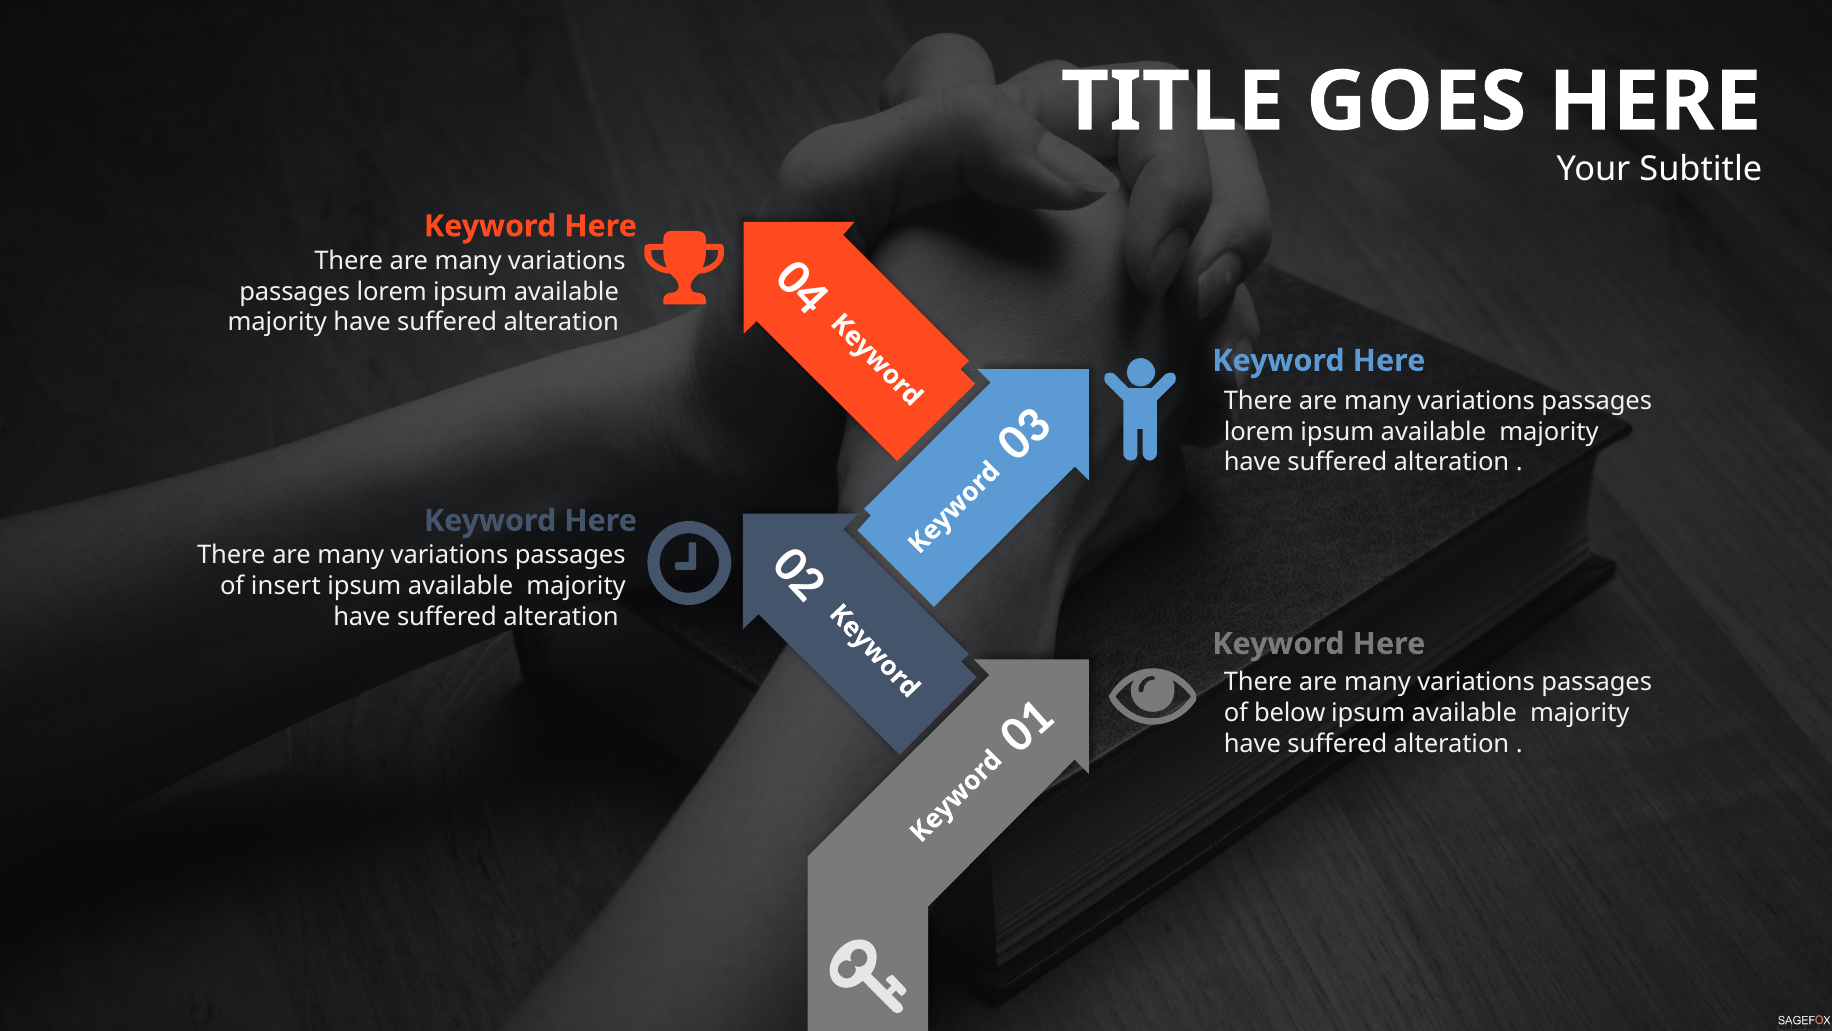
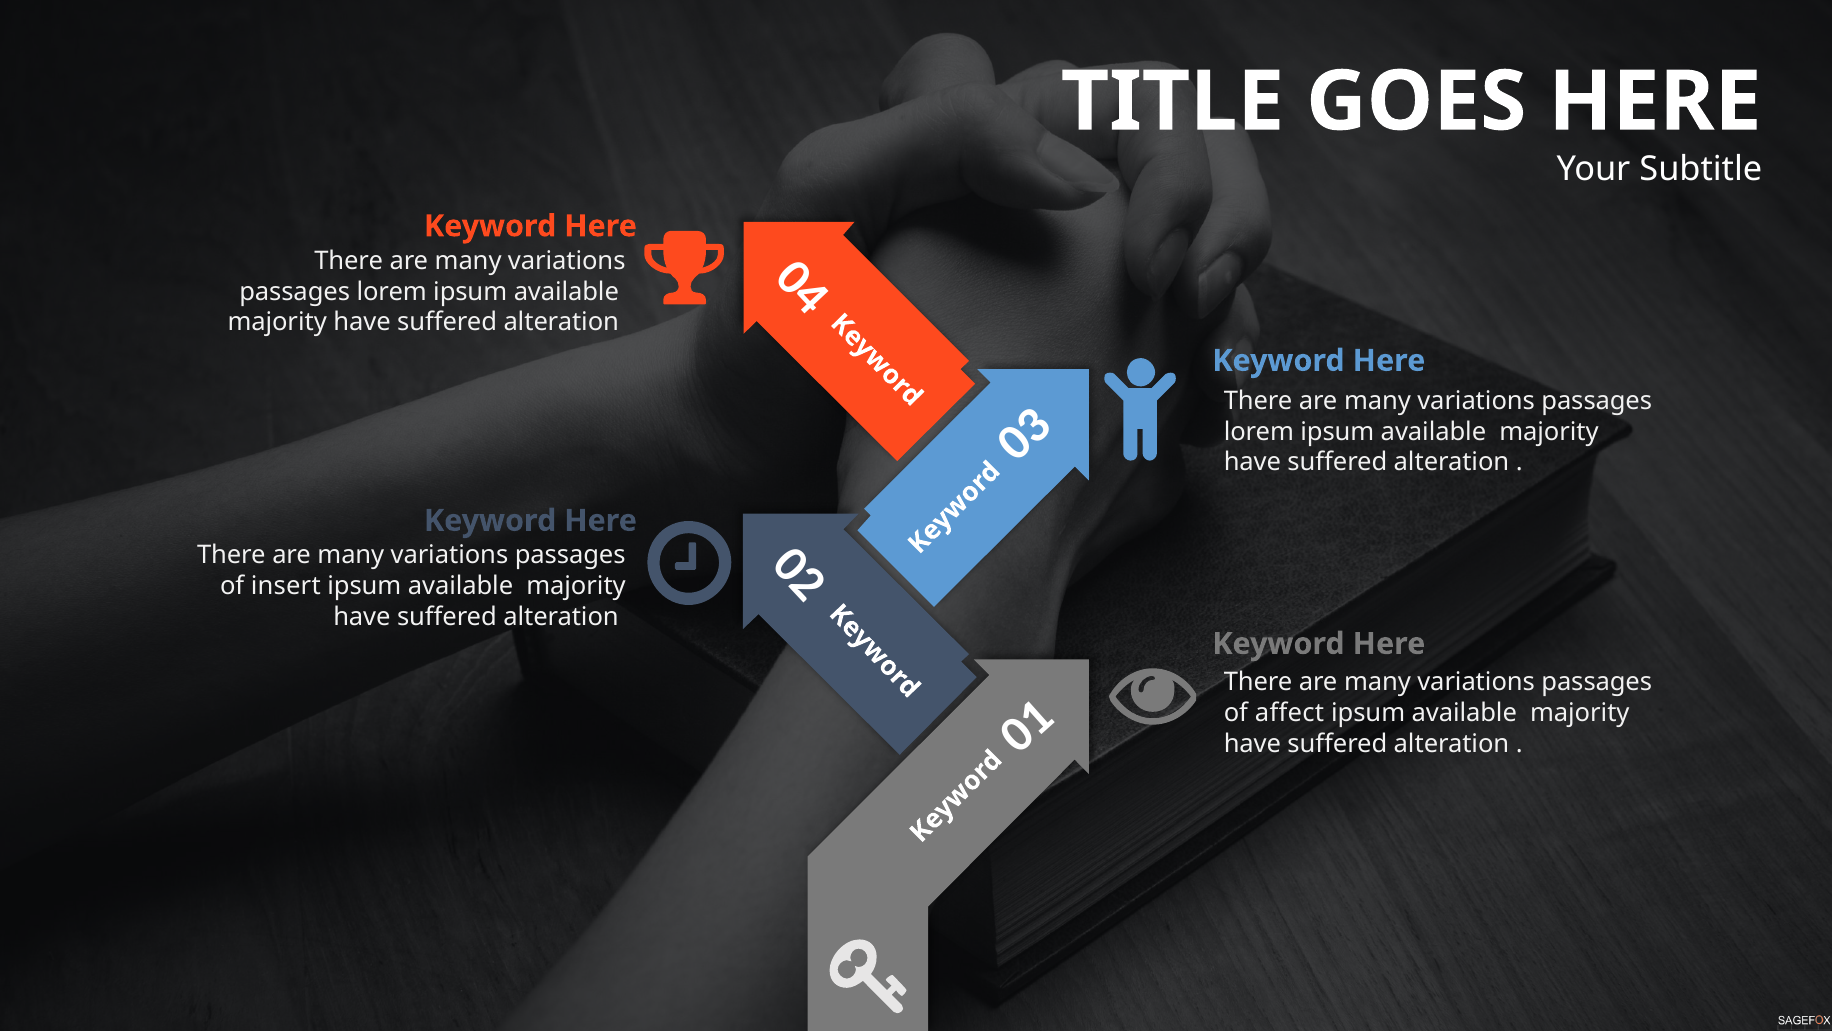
below: below -> affect (1290, 713)
